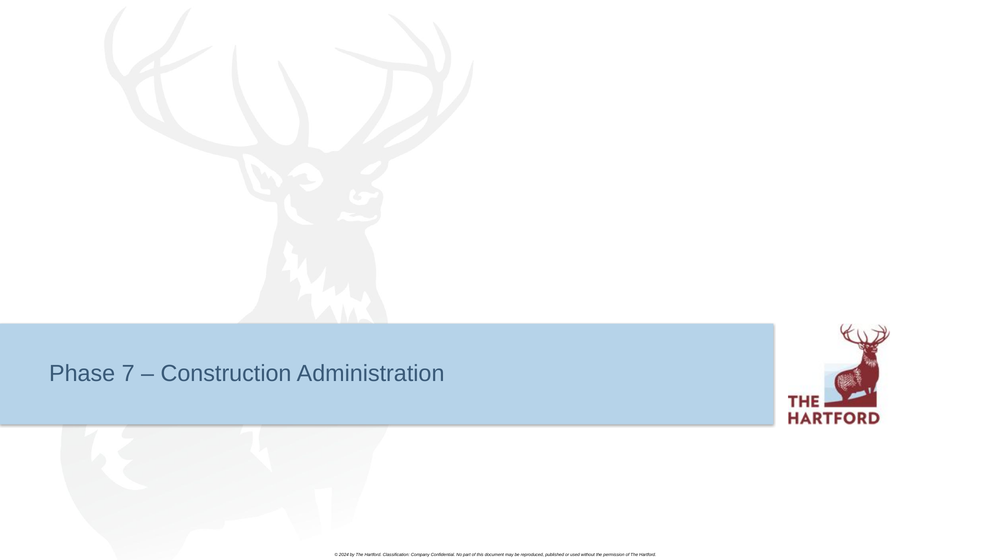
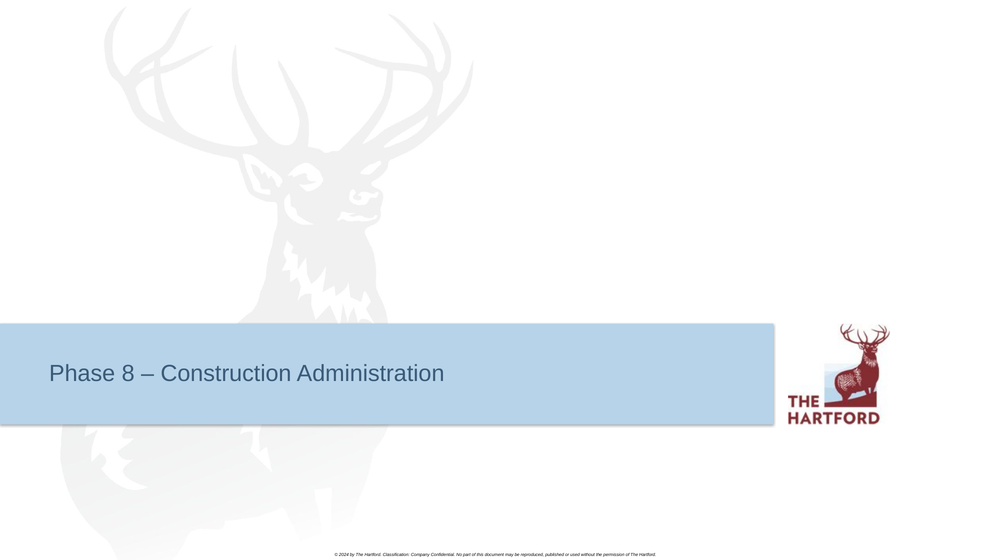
7: 7 -> 8 (128, 373)
